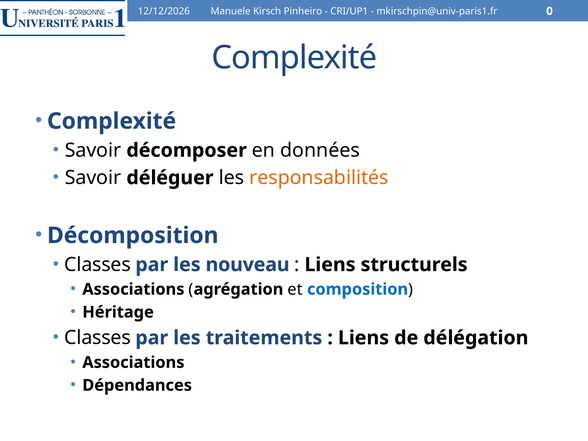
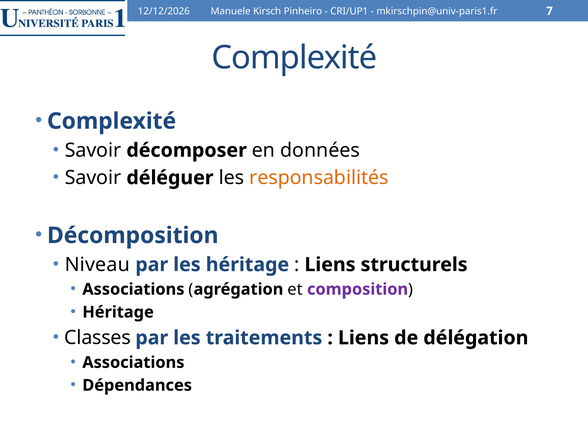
0: 0 -> 7 (550, 11)
Classes: Classes -> Niveau (97, 265)
les nouveau: nouveau -> héritage (247, 265)
composition colour: blue -> purple (358, 289)
